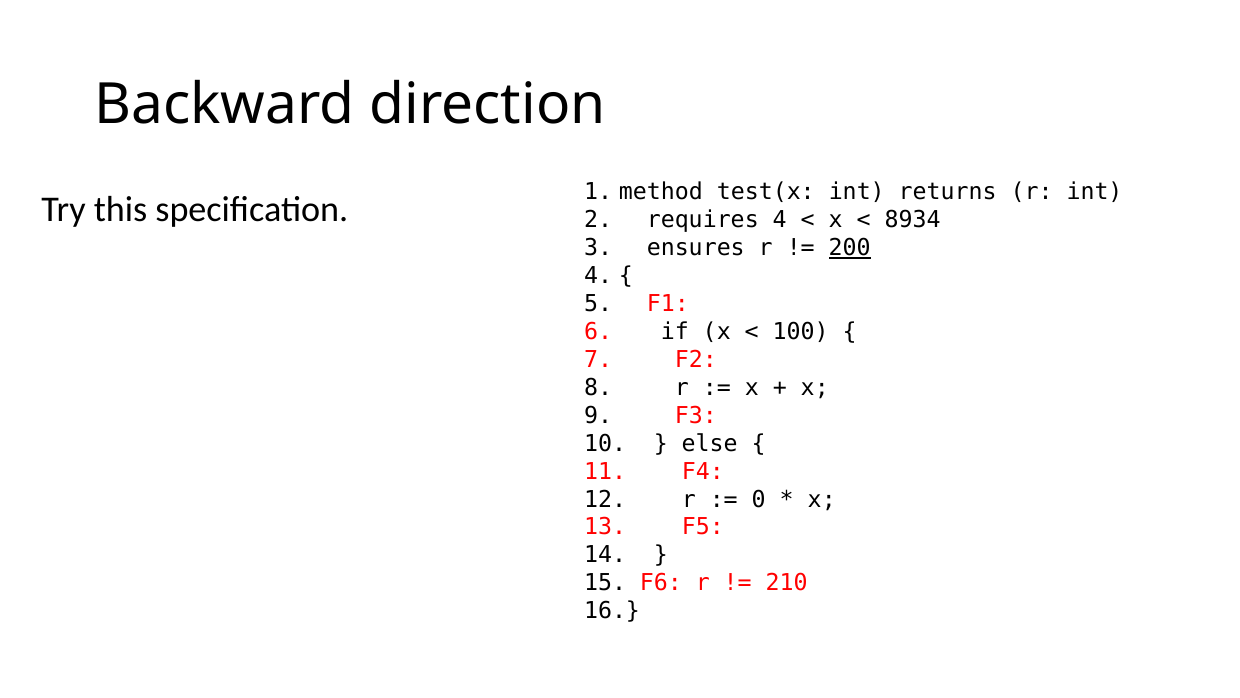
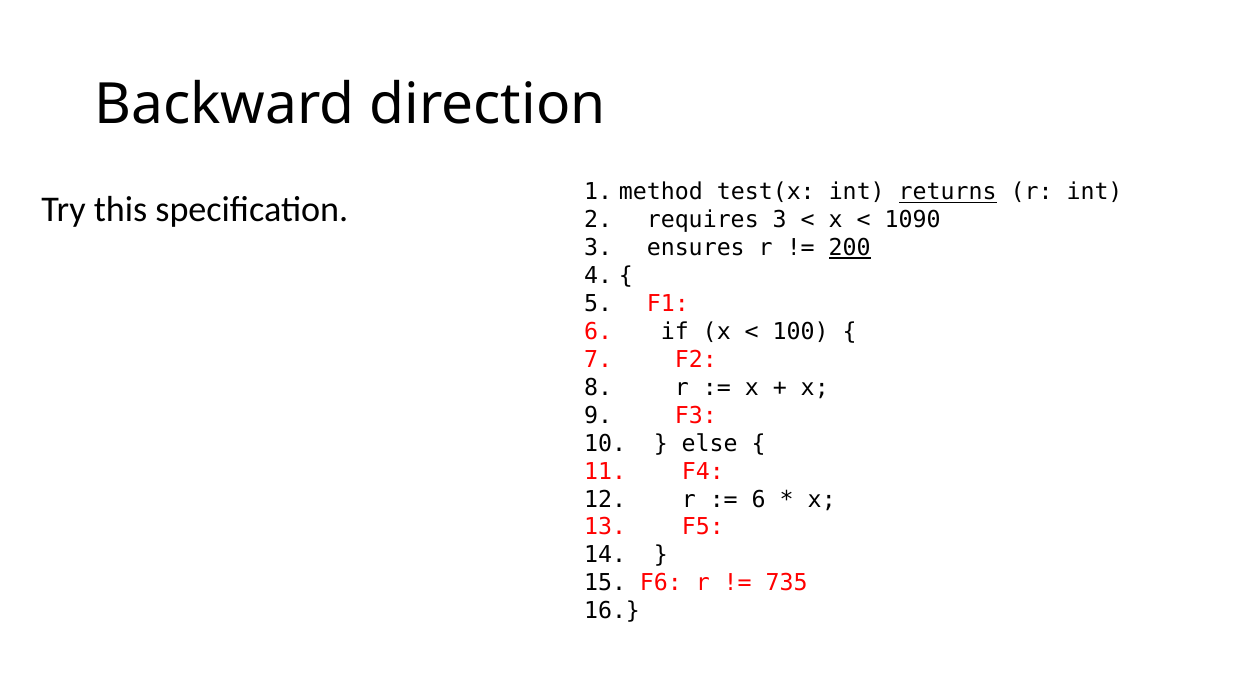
returns underline: none -> present (948, 192)
requires 4: 4 -> 3 (780, 220)
8934: 8934 -> 1090 (913, 220)
0: 0 -> 6 (759, 499)
210: 210 -> 735 (787, 583)
